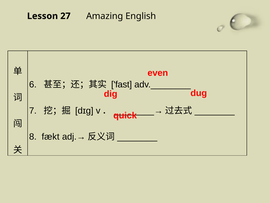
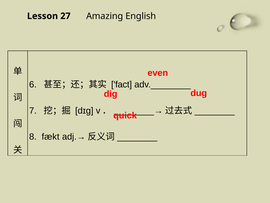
fast: fast -> fact (122, 84)
